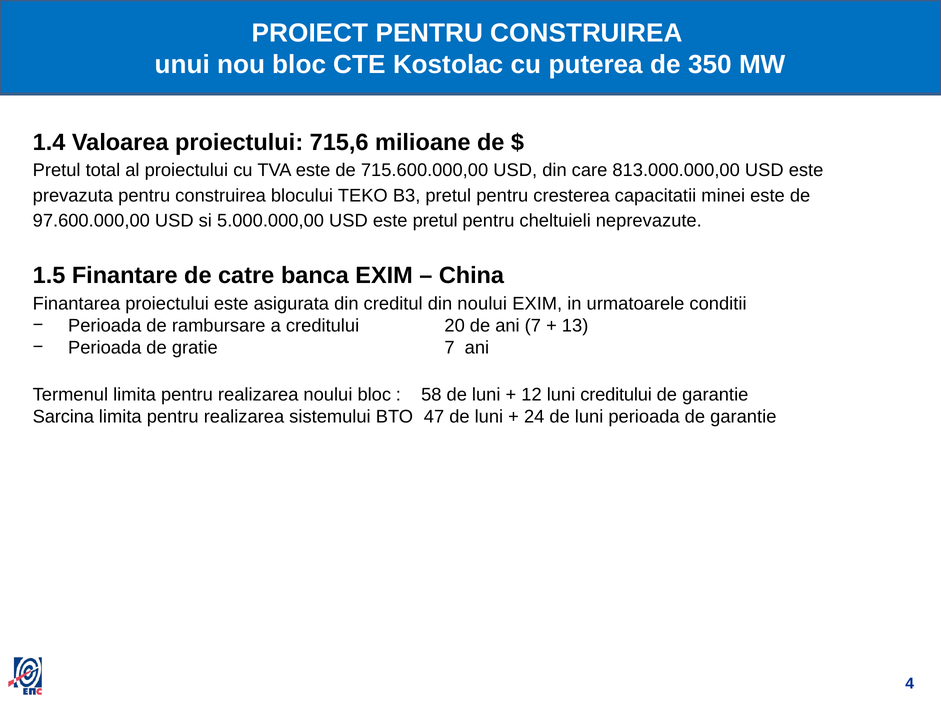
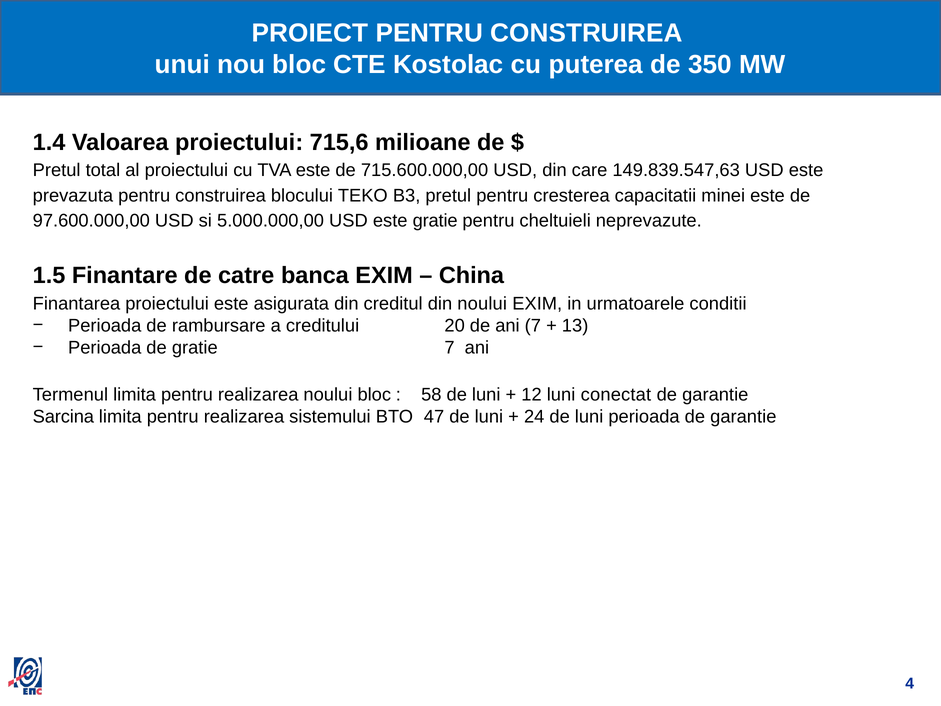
813.000.000,00: 813.000.000,00 -> 149.839.547,63 (676, 170)
este pretul: pretul -> gratie (435, 221)
luni creditului: creditului -> conectat (616, 395)
